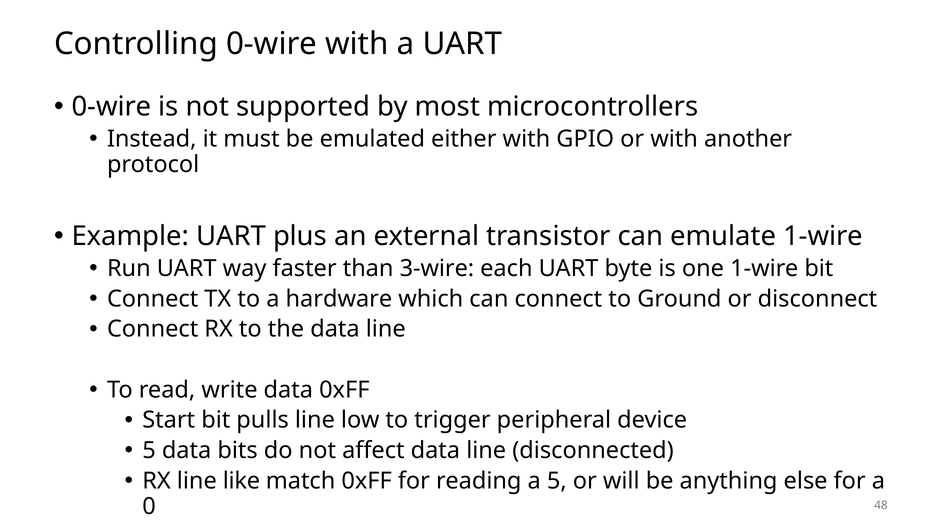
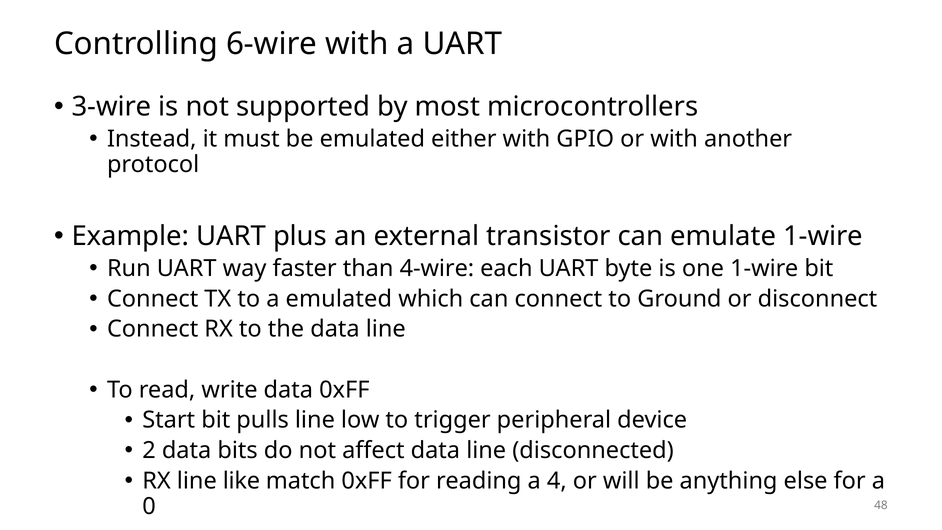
Controlling 0-wire: 0-wire -> 6-wire (272, 44)
0-wire: 0-wire -> 3-wire (111, 107)
3-wire: 3-wire -> 4-wire (437, 268)
a hardware: hardware -> emulated (339, 299)
5: 5 -> 2 (149, 450)
a 5: 5 -> 4 (557, 481)
